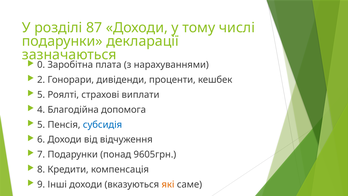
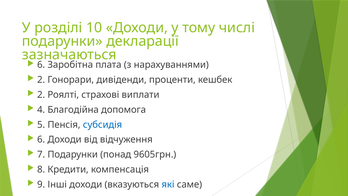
87: 87 -> 10 (94, 28)
0: 0 -> 6 (41, 65)
5: 5 -> 2 (41, 95)
які colour: orange -> blue (168, 184)
